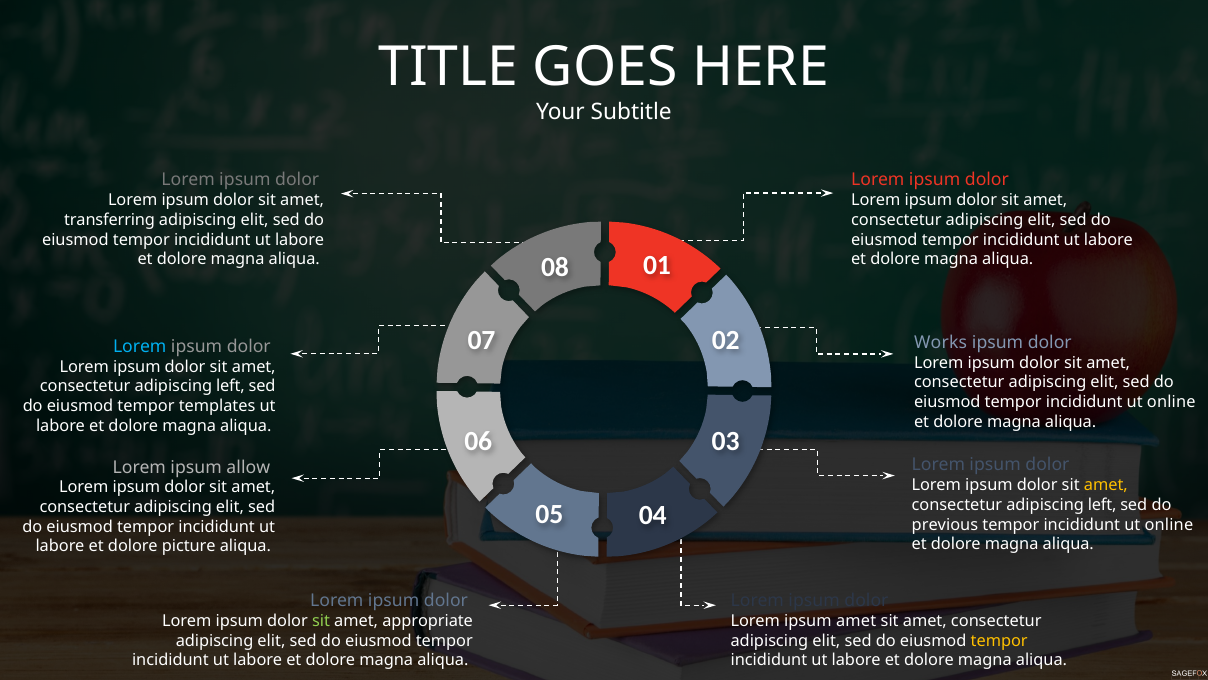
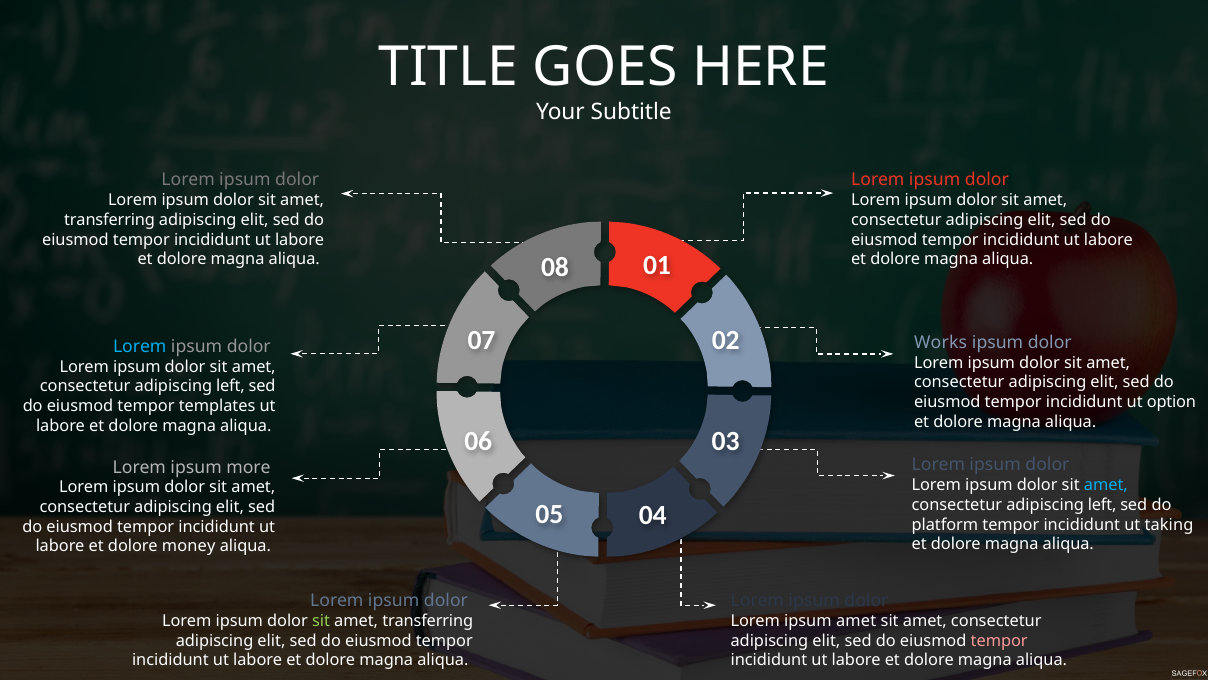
online: online -> option (1171, 402)
allow: allow -> more (248, 467)
amet colour: yellow -> light blue (1106, 485)
previous: previous -> platform (945, 524)
online: online -> taking (1169, 524)
picture: picture -> money (189, 546)
appropriate: appropriate -> transferring (428, 621)
tempor colour: yellow -> pink (999, 640)
